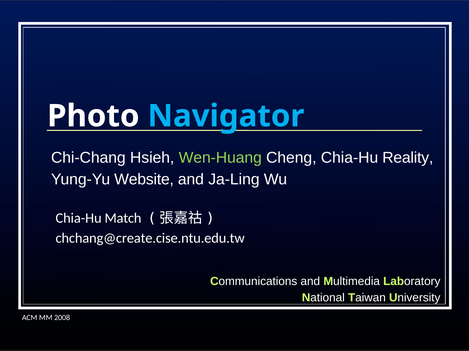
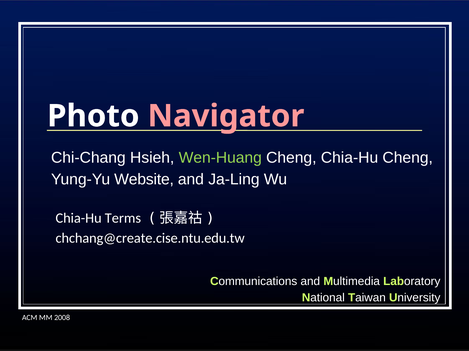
Navigator colour: light blue -> pink (226, 116)
Chia-Hu Reality: Reality -> Cheng (408, 158)
Match: Match -> Terms (123, 219)
